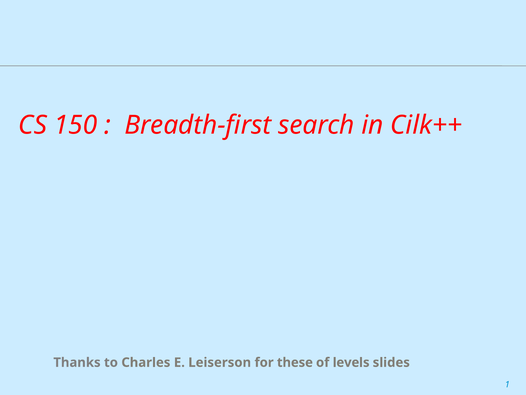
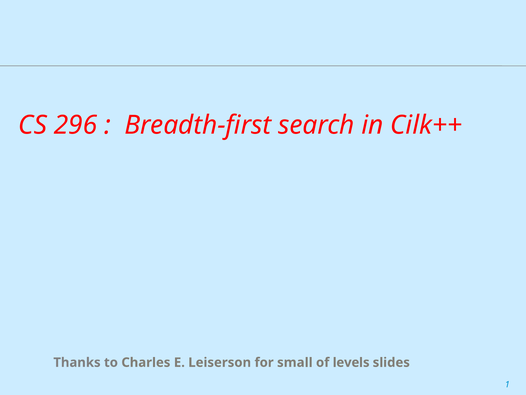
150: 150 -> 296 (76, 125)
these: these -> small (295, 362)
